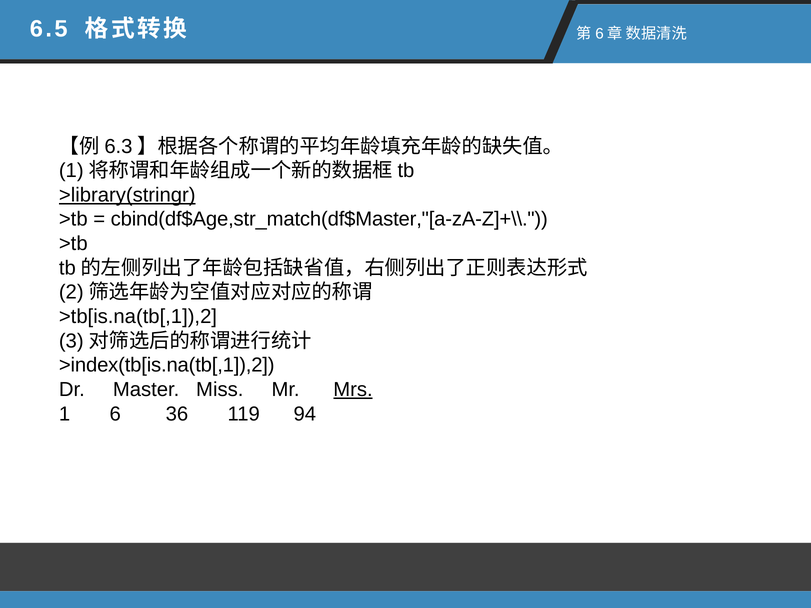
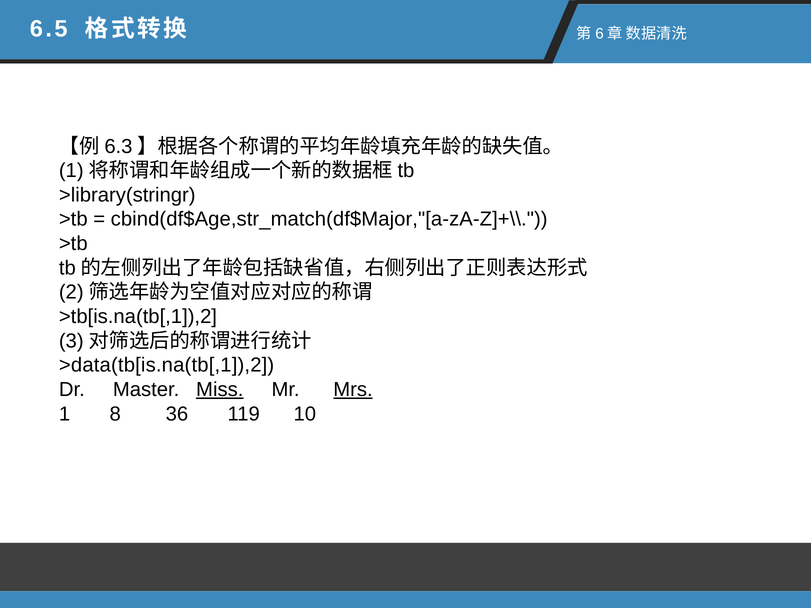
>library(stringr underline: present -> none (127, 195)
cbind(df$Age,str_match(df$Master,"[a-zA-Z]+\\: cbind(df$Age,str_match(df$Master,"[a-zA-Z]+\\ -> cbind(df$Age,str_match(df$Major,"[a-zA-Z]+\\ (329, 219)
>index(tb[is.na(tb[,1]),2: >index(tb[is.na(tb[,1]),2 -> >data(tb[is.na(tb[,1]),2 (167, 365)
Miss underline: none -> present (220, 390)
6: 6 -> 8 (115, 414)
94: 94 -> 10 (305, 414)
